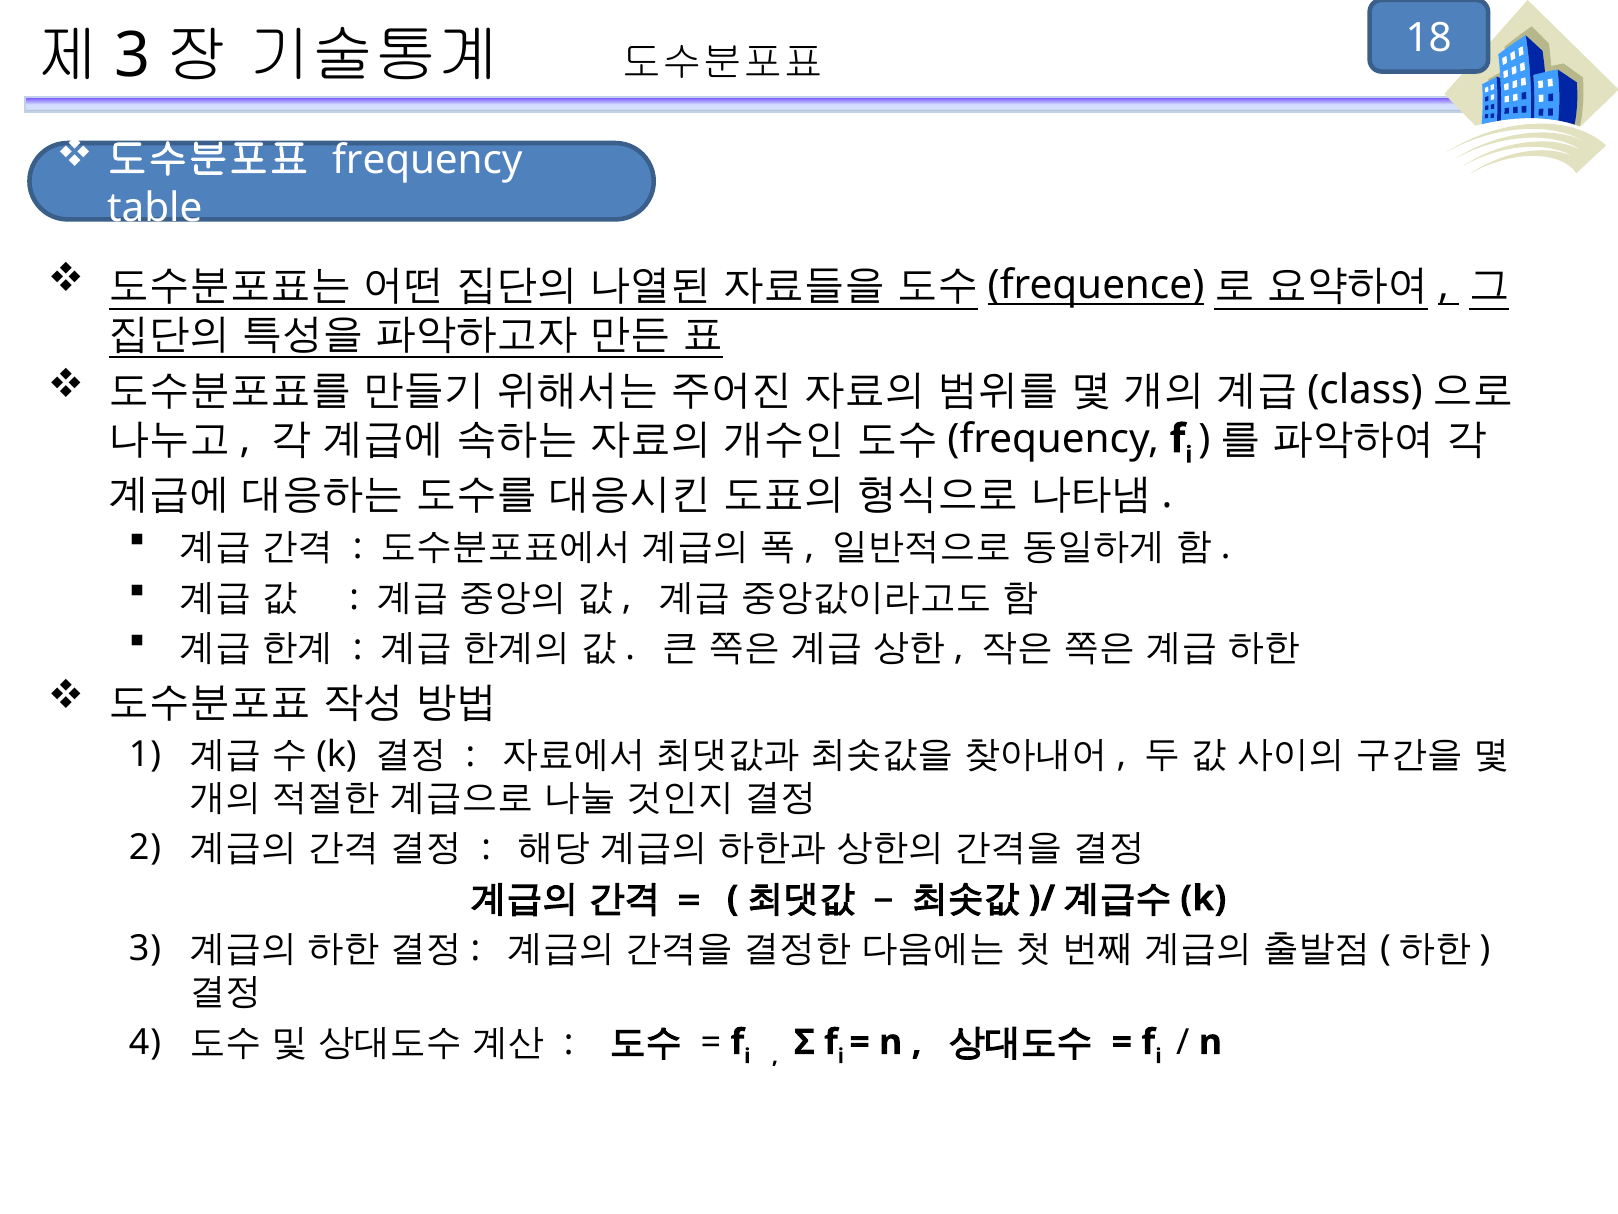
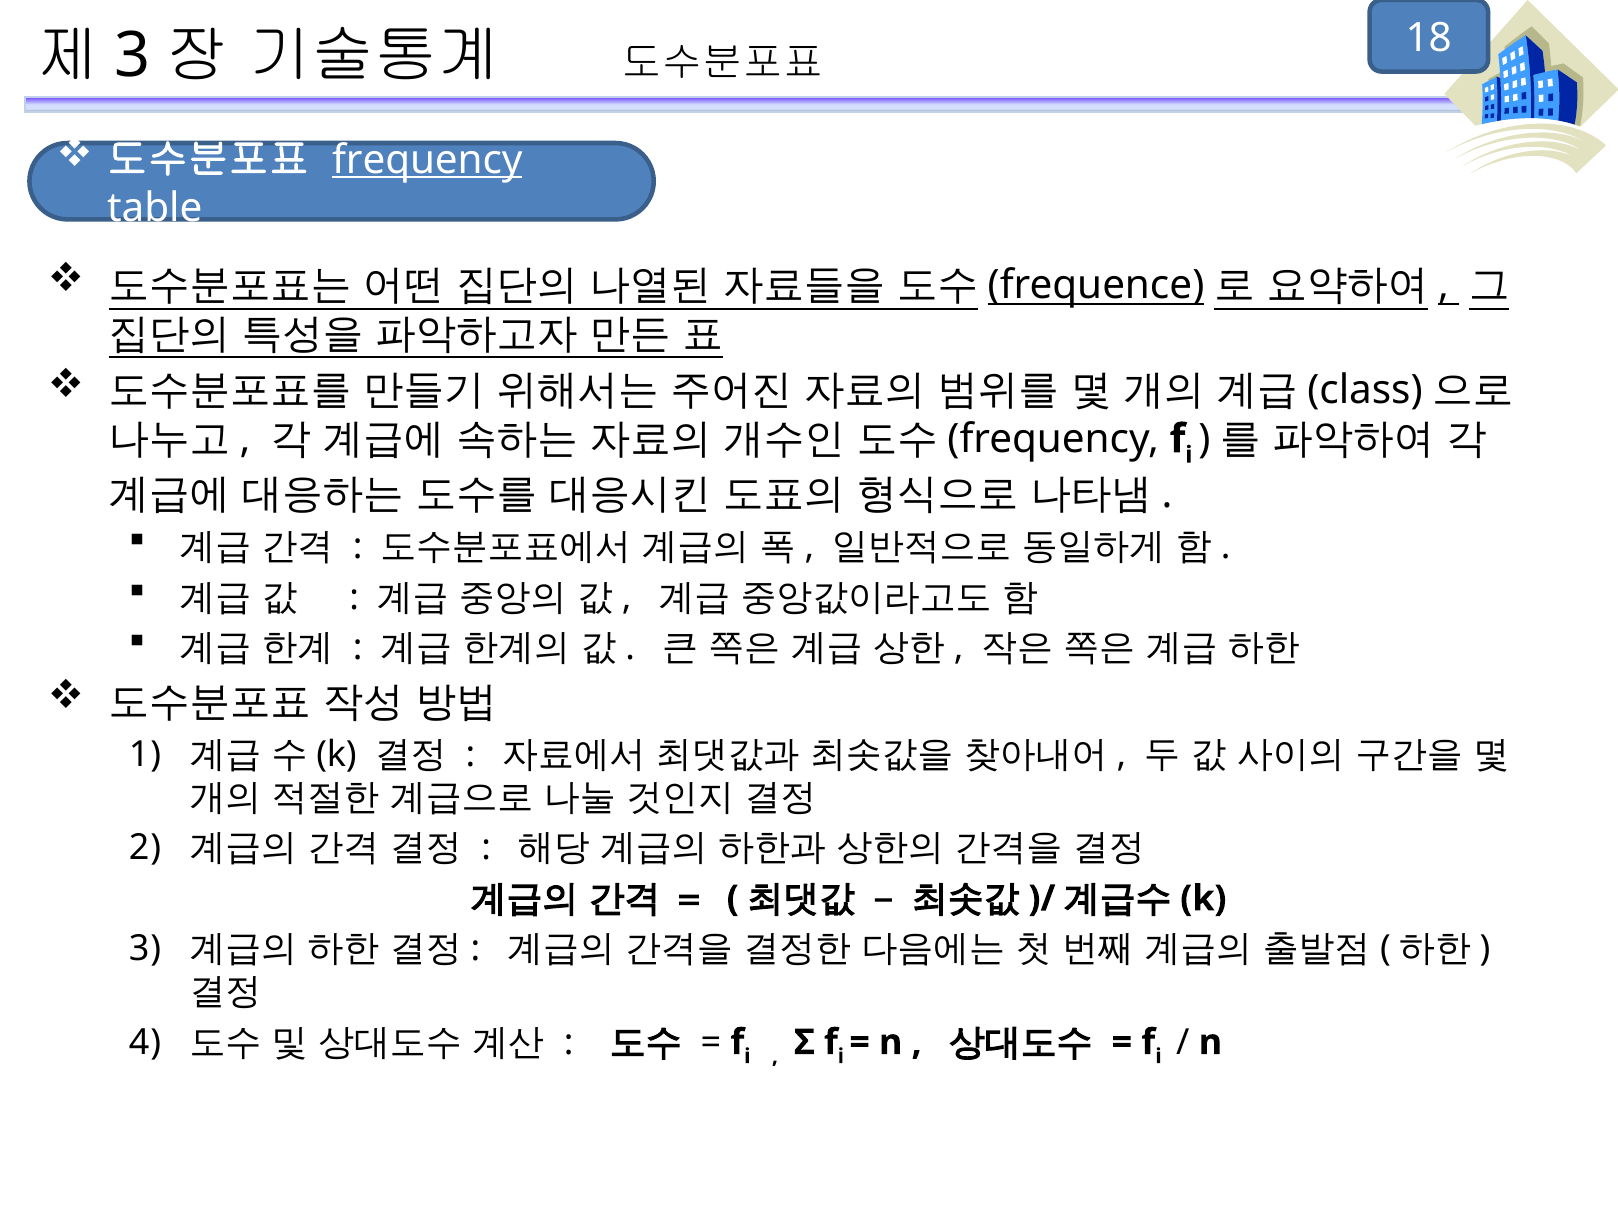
frequency underline: none -> present (427, 160)
